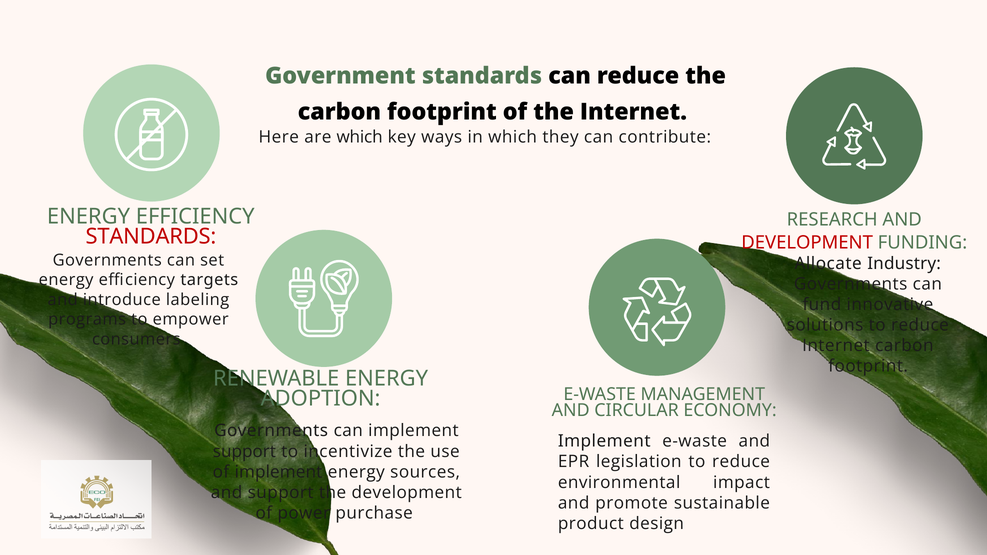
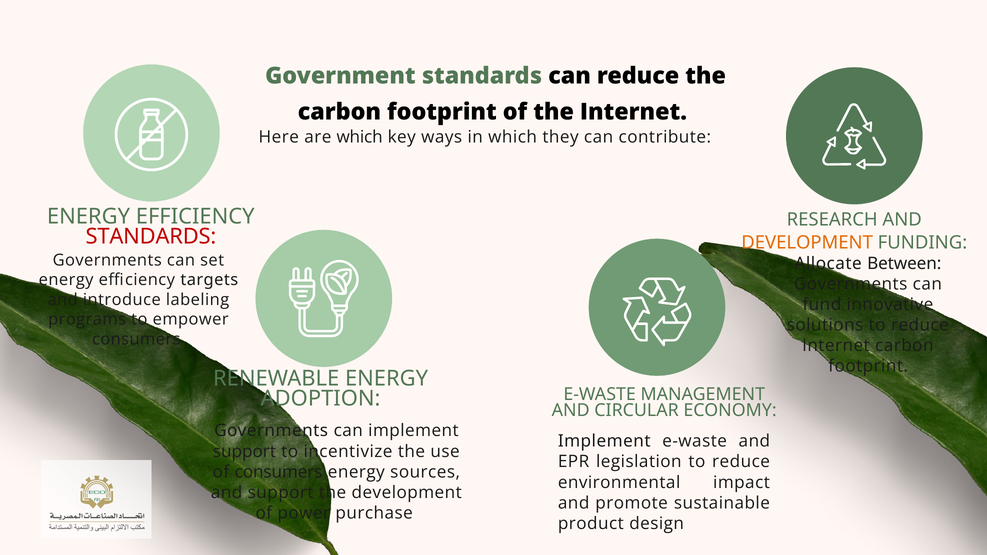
DEVELOPMENT colour: red -> orange (807, 243)
Industry: Industry -> Between (904, 264)
of implement: implement -> consumers (279, 472)
